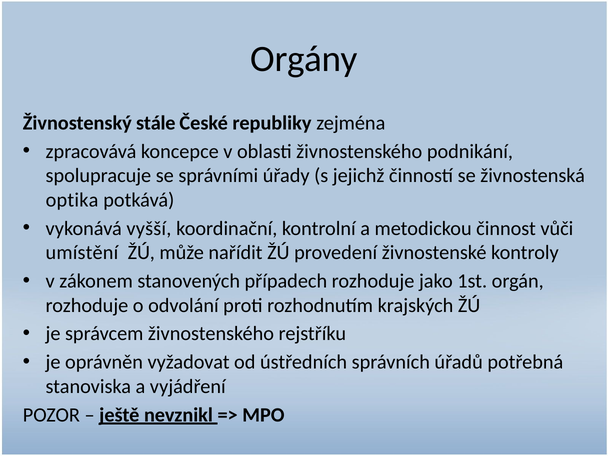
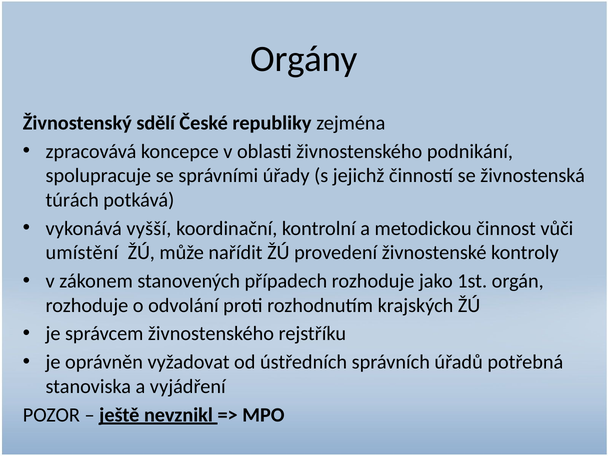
stále: stále -> sdělí (156, 123)
optika: optika -> túrách (72, 200)
